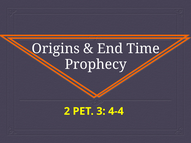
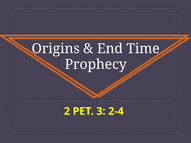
4-4: 4-4 -> 2-4 (116, 111)
